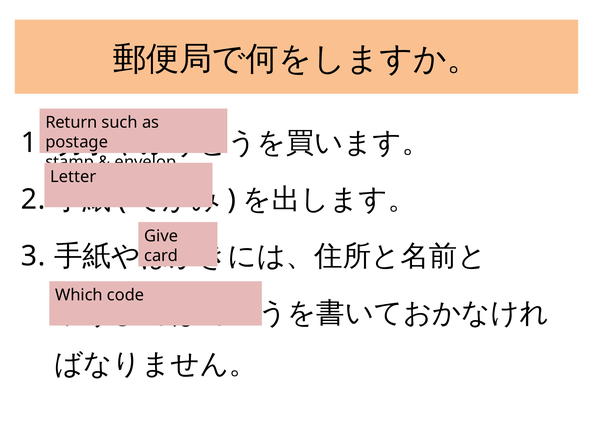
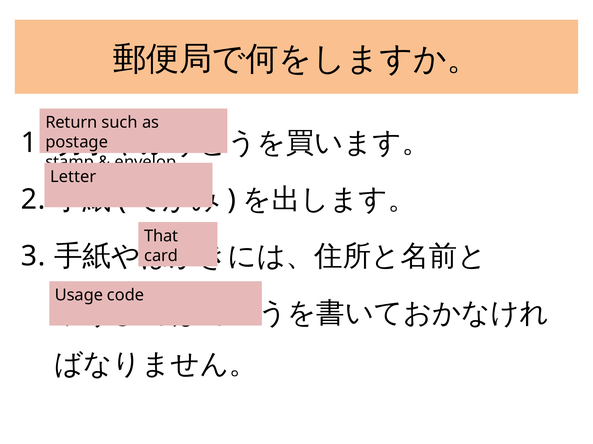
Give: Give -> That (161, 236)
Which: Which -> Usage (79, 296)
